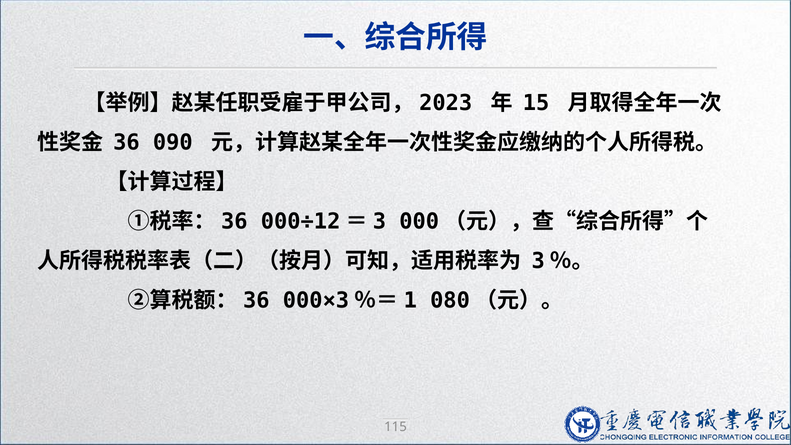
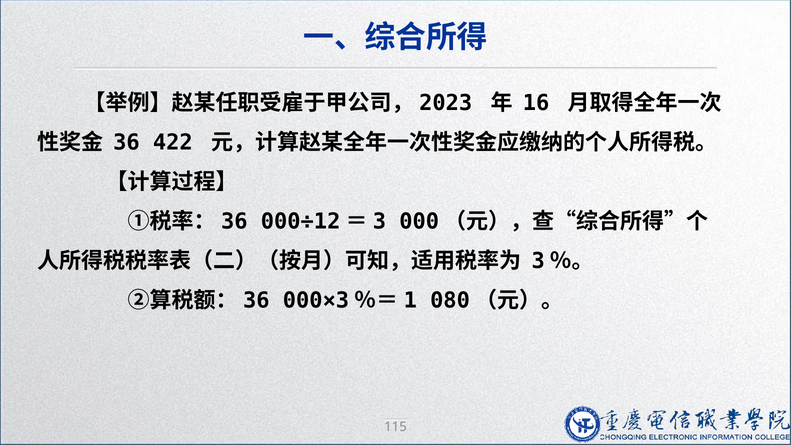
15: 15 -> 16 (536, 103)
090: 090 -> 422 (173, 142)
